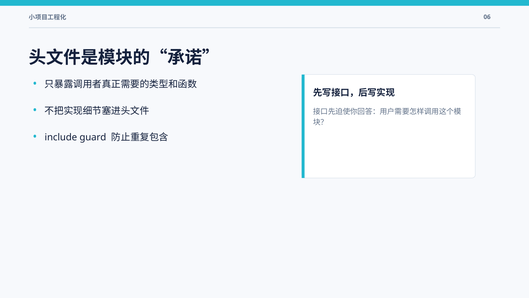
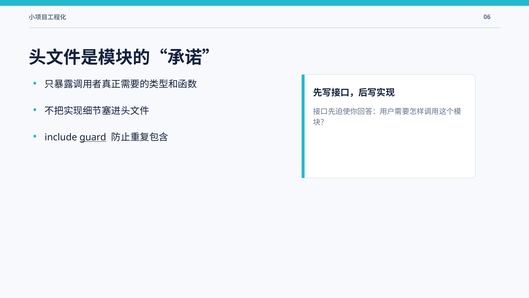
guard underline: none -> present (93, 137)
